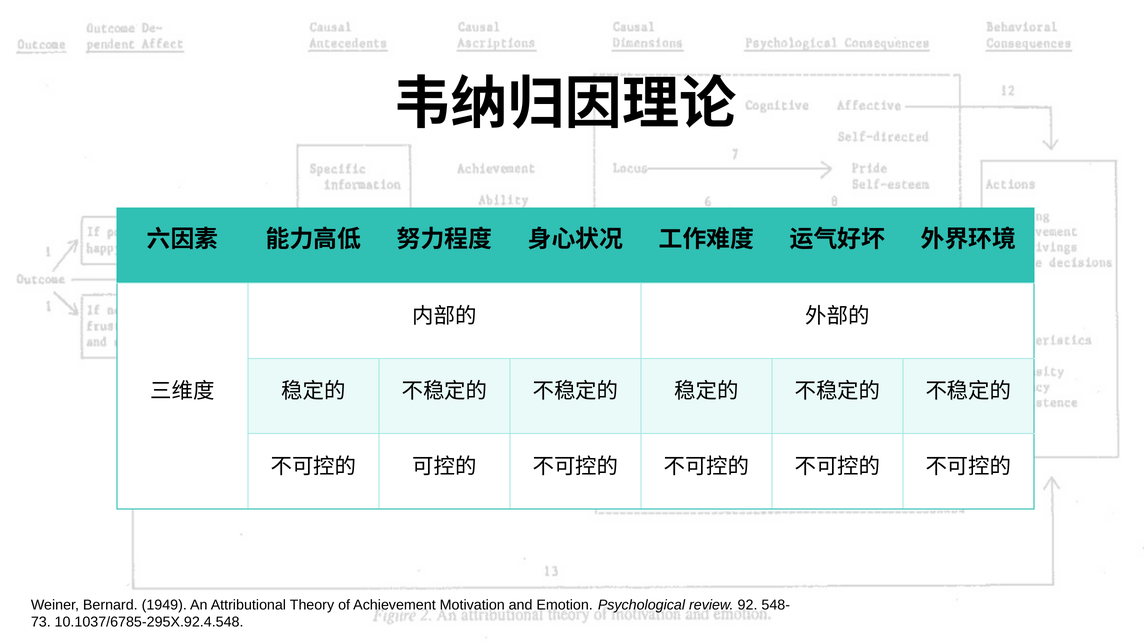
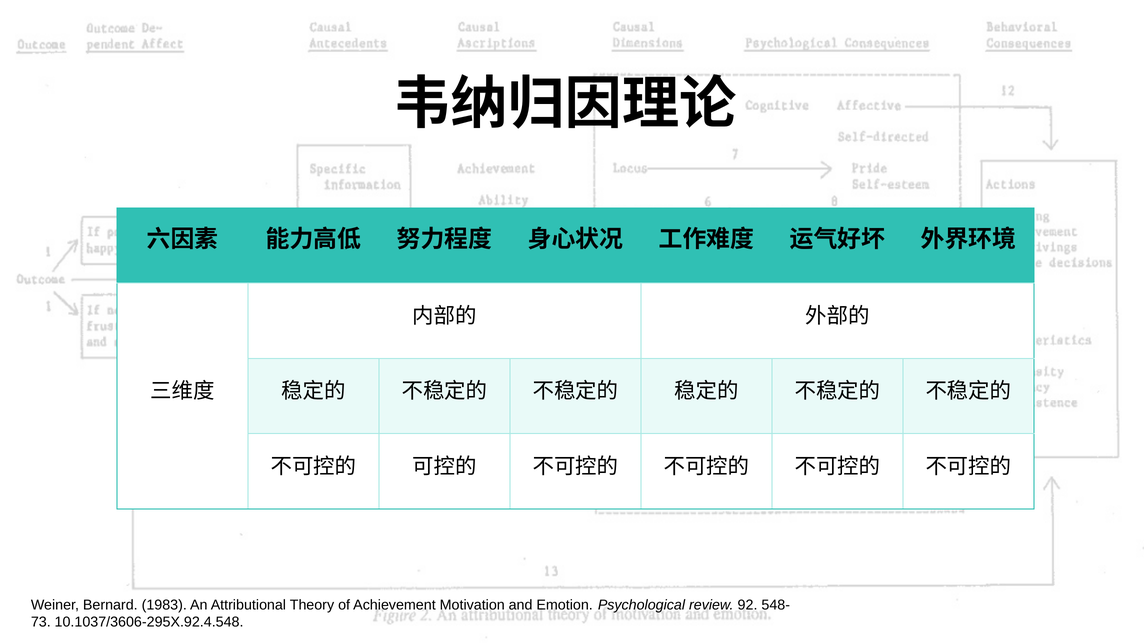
1949: 1949 -> 1983 (164, 605)
10.1037/6785-295X.92.4.548: 10.1037/6785-295X.92.4.548 -> 10.1037/3606-295X.92.4.548 (149, 622)
